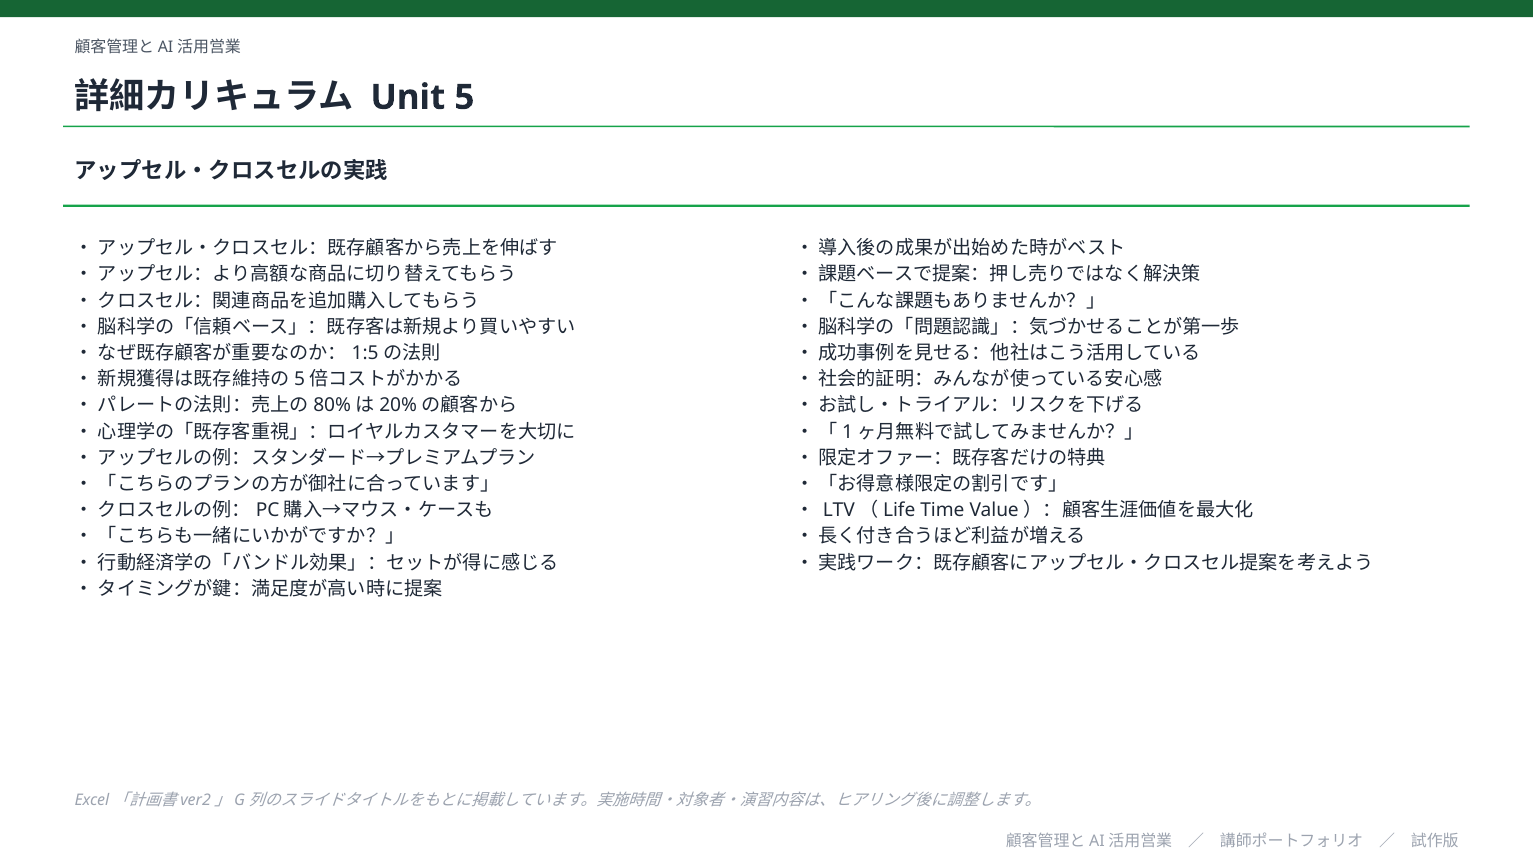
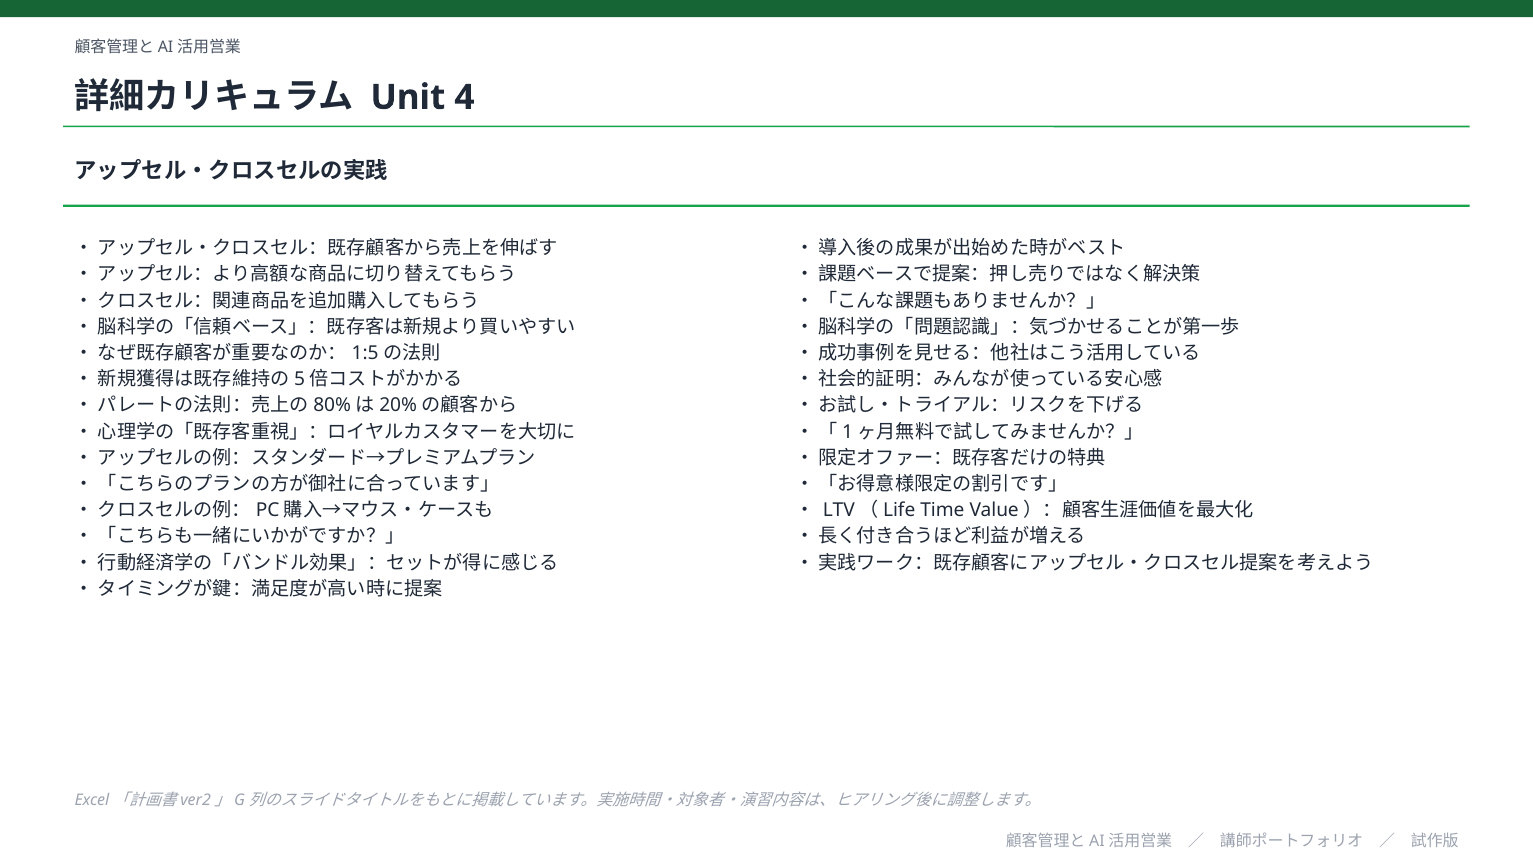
5: 5 -> 4 (464, 97)
